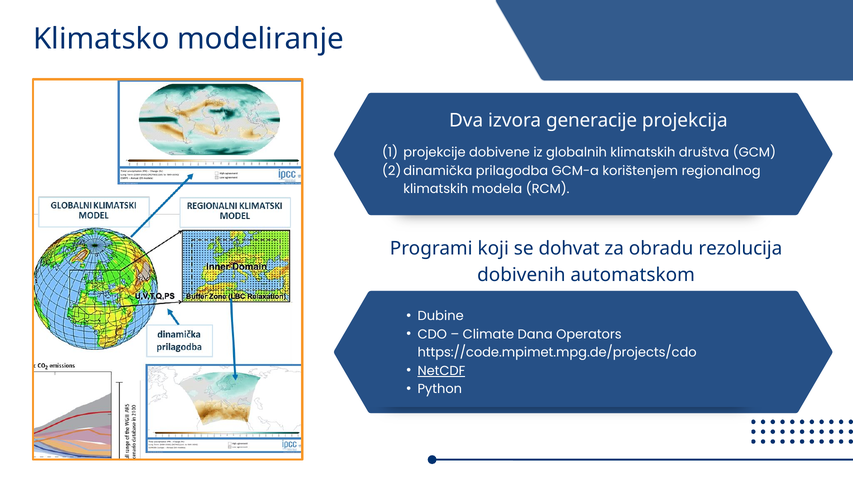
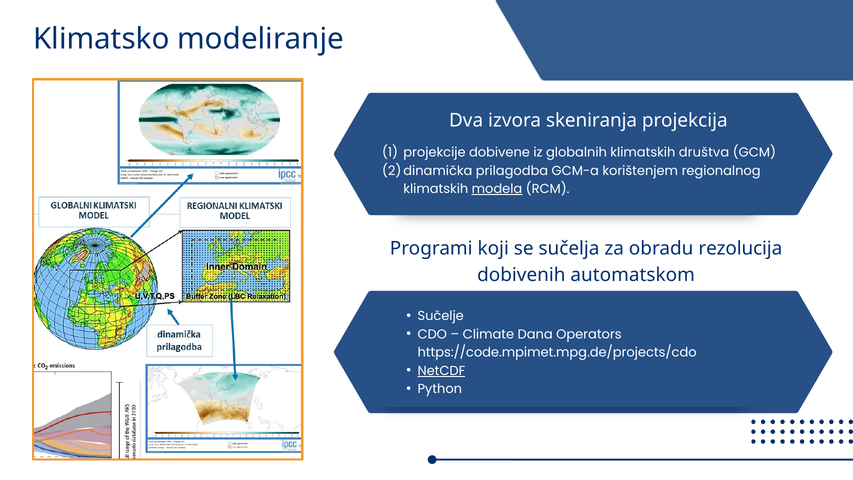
generacije: generacije -> skeniranja (592, 120)
modela underline: none -> present (497, 189)
dohvat: dohvat -> sučelja (569, 248)
Dubine: Dubine -> Sučelje (441, 316)
